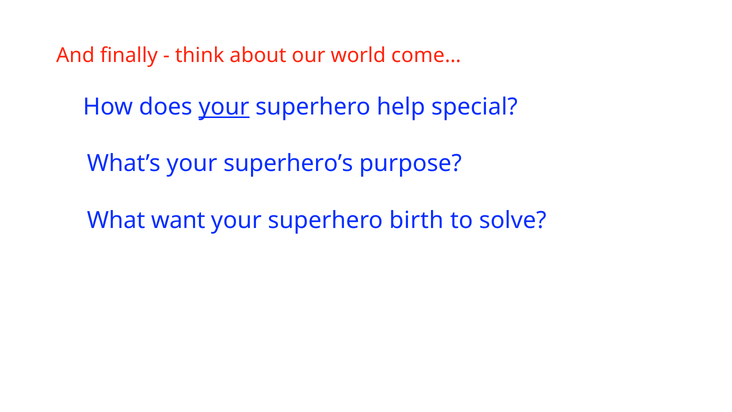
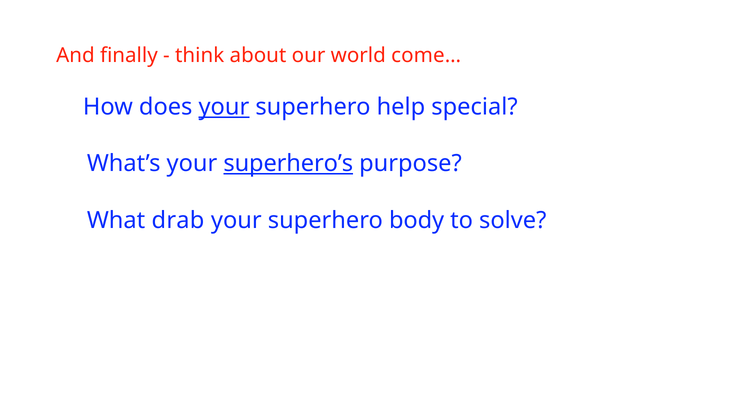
superhero’s underline: none -> present (288, 164)
want: want -> drab (178, 220)
birth: birth -> body (417, 220)
